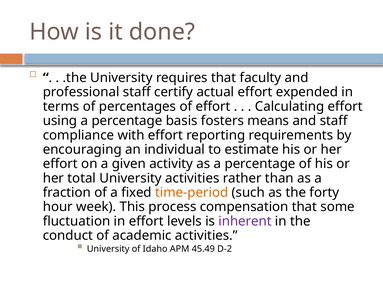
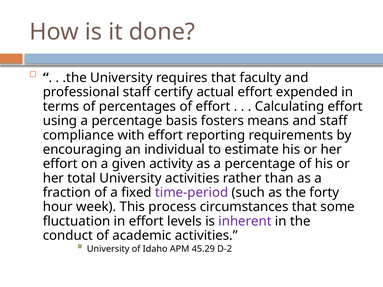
time-period colour: orange -> purple (192, 193)
compensation: compensation -> circumstances (244, 207)
45.49: 45.49 -> 45.29 (203, 249)
